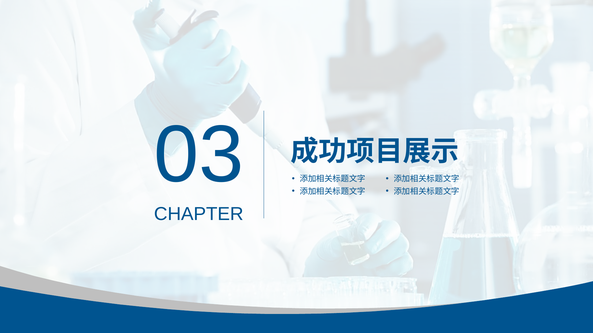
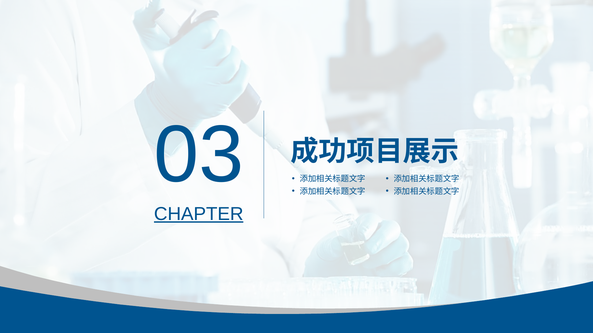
CHAPTER underline: none -> present (199, 214)
